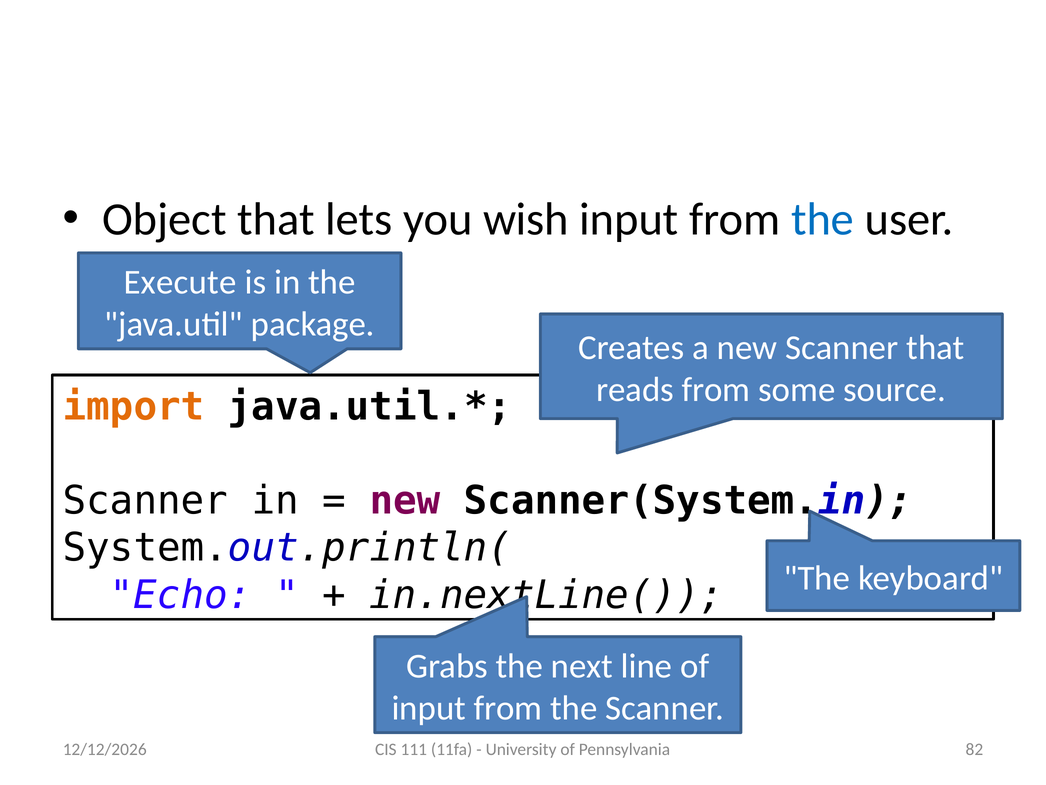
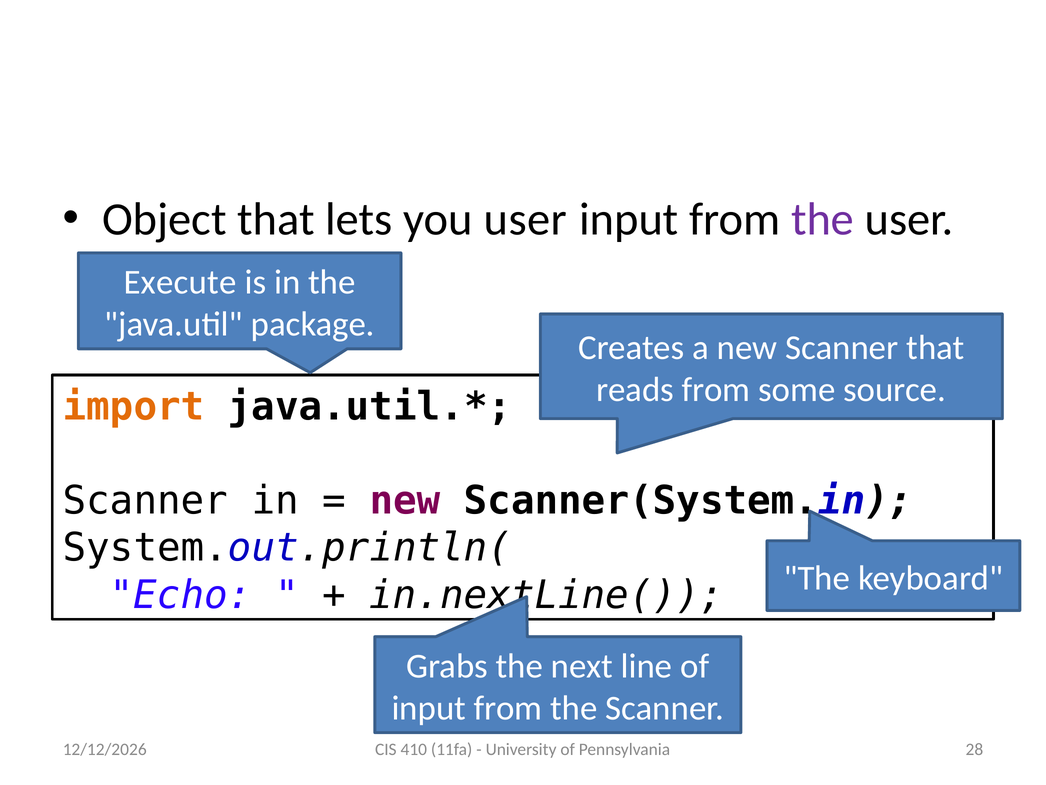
you wish: wish -> user (526, 219)
the colour: blue -> purple (823, 219)
111: 111 -> 410 (414, 749)
82: 82 -> 28 (974, 749)
